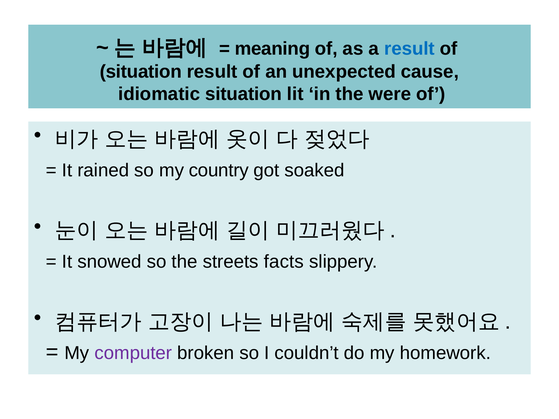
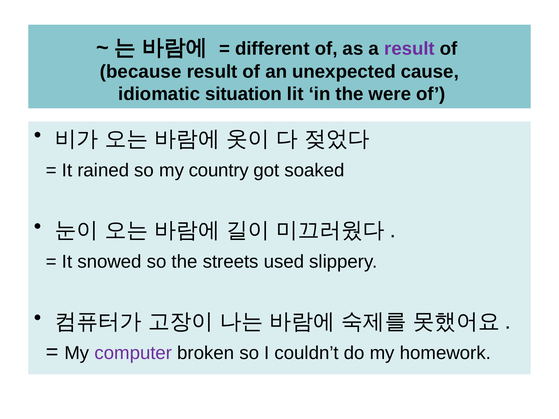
meaning: meaning -> different (272, 49)
result colour: blue -> purple (409, 49)
situation: situation -> because (141, 72)
facts: facts -> used (284, 262)
